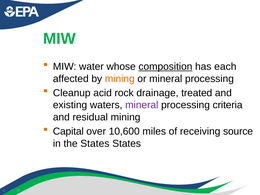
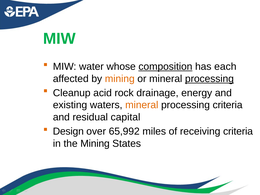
processing underline: none -> present (209, 79)
treated: treated -> energy (197, 93)
mineral colour: purple -> orange (142, 105)
residual mining: mining -> capital (125, 117)
Capital: Capital -> Design (68, 131)
10,600: 10,600 -> 65,992 (124, 131)
receiving source: source -> criteria (238, 131)
the States: States -> Mining (95, 143)
